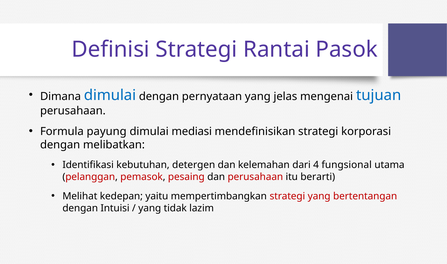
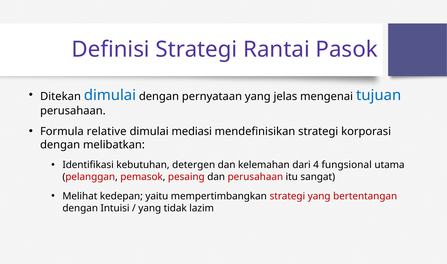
Dimana: Dimana -> Ditekan (61, 97)
payung: payung -> relative (107, 132)
berarti: berarti -> sangat (318, 177)
